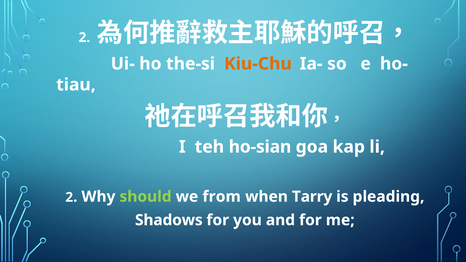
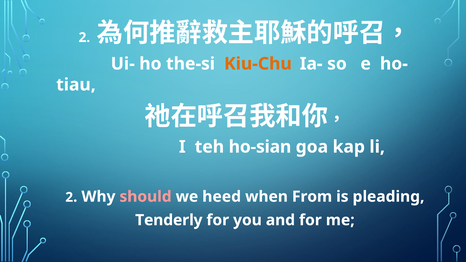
should colour: light green -> pink (146, 197)
from: from -> heed (222, 197)
Tarry: Tarry -> From (312, 197)
Shadows: Shadows -> Tenderly (169, 220)
